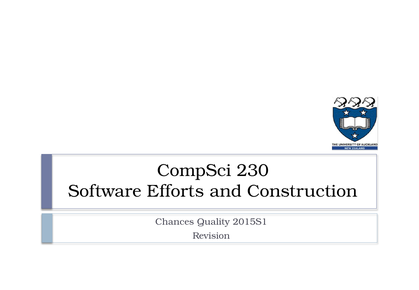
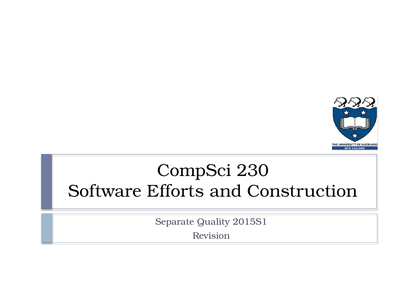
Chances: Chances -> Separate (175, 222)
